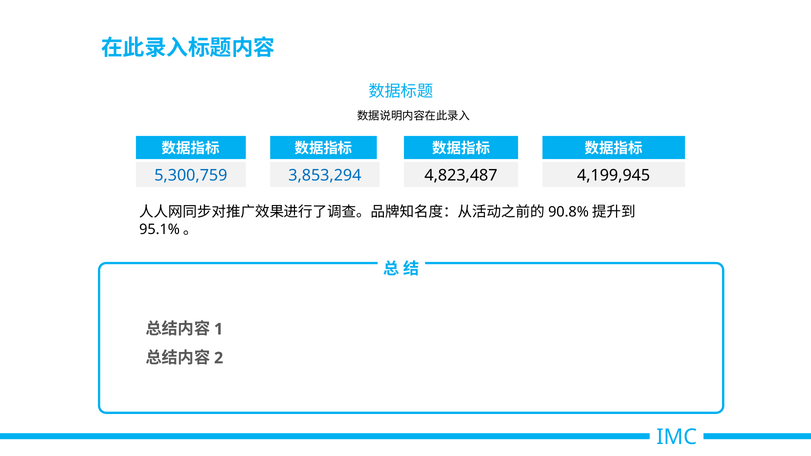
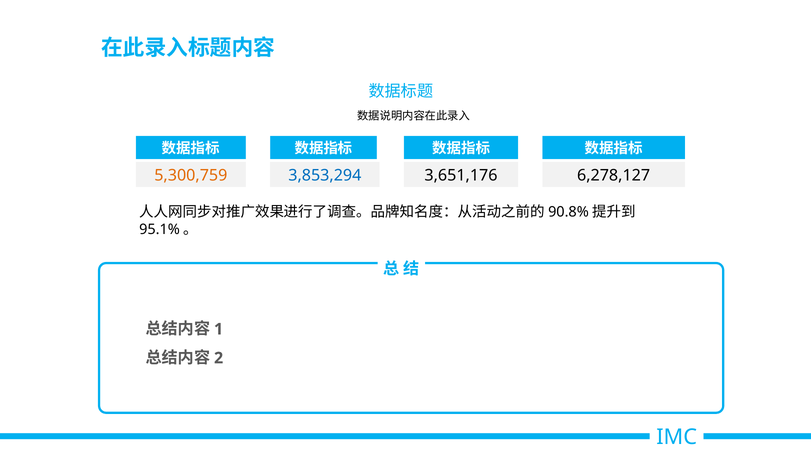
5,300,759 colour: blue -> orange (191, 176)
4,823,487: 4,823,487 -> 3,651,176 (461, 176)
4,199,945: 4,199,945 -> 6,278,127 (614, 176)
